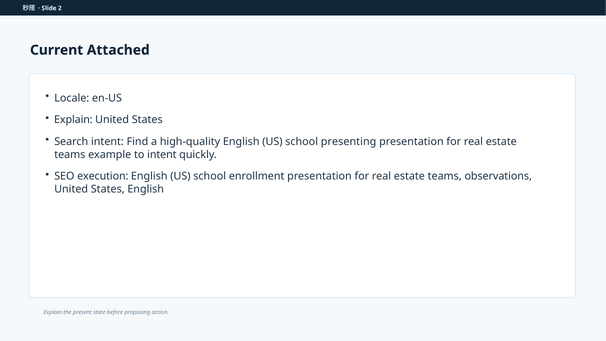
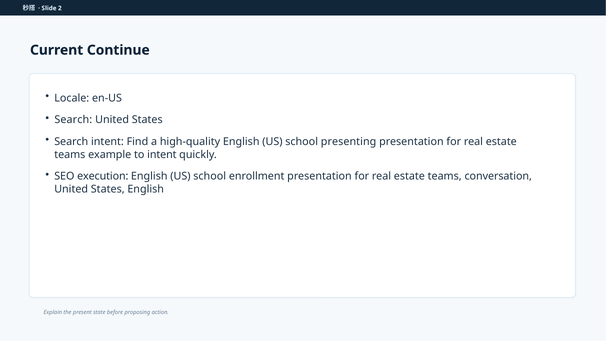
Attached: Attached -> Continue (118, 50)
Explain: Explain -> Search (73, 120)
observations: observations -> conversation (498, 176)
